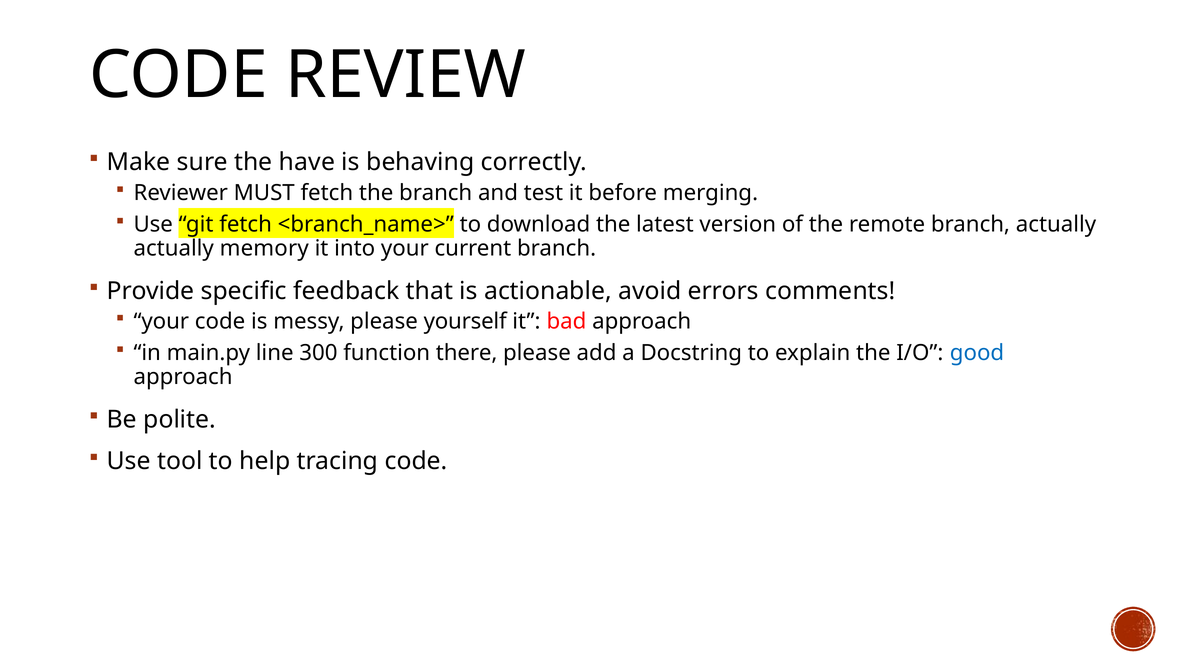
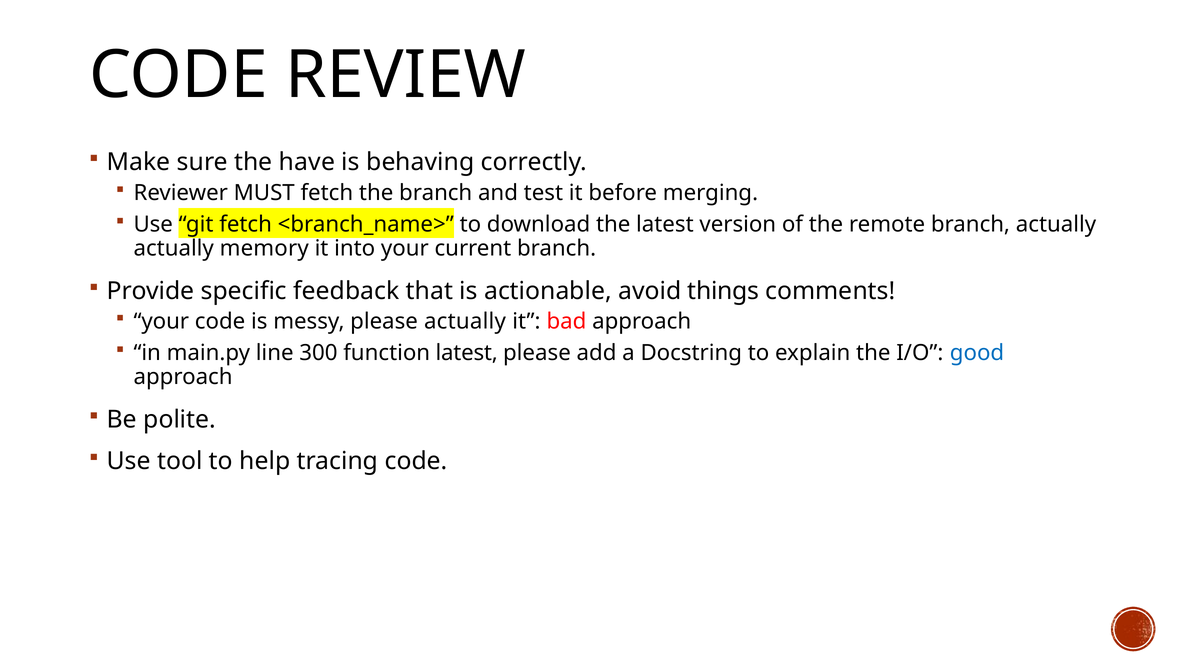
errors: errors -> things (723, 291)
please yourself: yourself -> actually (465, 321)
function there: there -> latest (467, 353)
